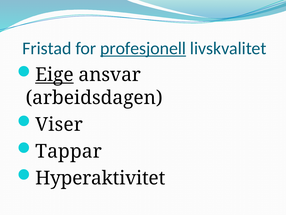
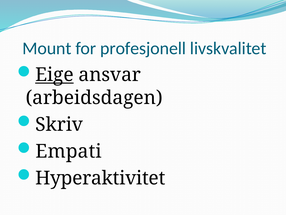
Fristad: Fristad -> Mount (47, 48)
profesjonell underline: present -> none (143, 48)
Viser: Viser -> Skriv (59, 124)
Tappar: Tappar -> Empati (69, 151)
